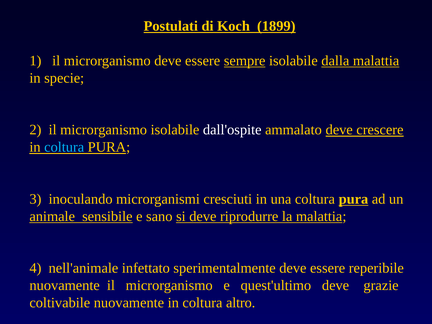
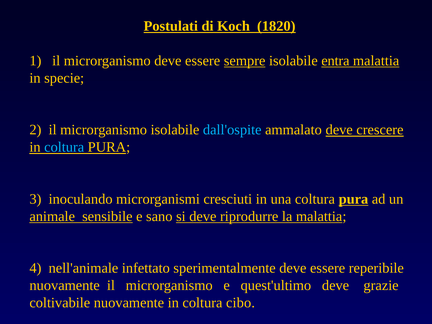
1899: 1899 -> 1820 (276, 26)
dalla: dalla -> entra (335, 61)
dall'ospite colour: white -> light blue (232, 130)
altro: altro -> cibo (241, 303)
